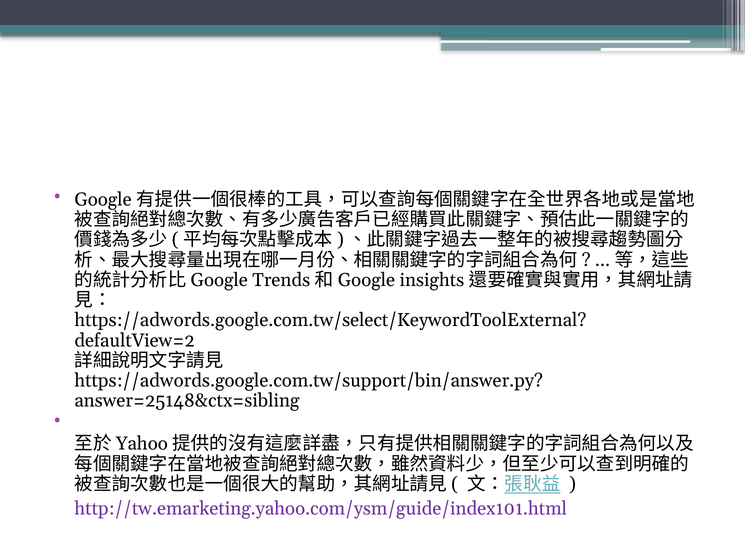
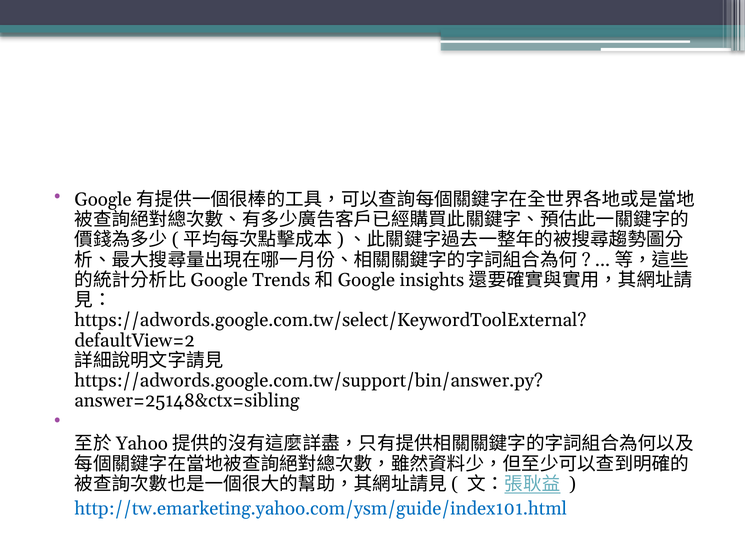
http://tw.emarketing.yahoo.com/ysm/guide/index101.html colour: purple -> blue (321, 508)
